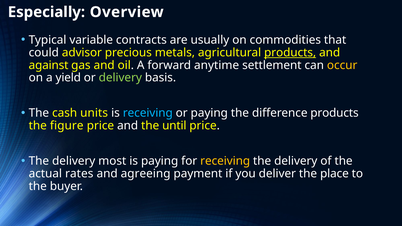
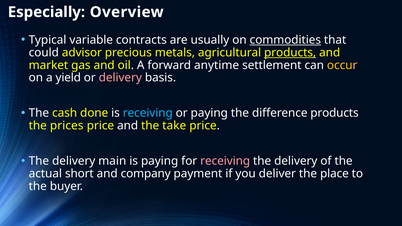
commodities underline: none -> present (285, 40)
against: against -> market (48, 65)
delivery colour: light green -> pink (120, 78)
units: units -> done (94, 113)
figure: figure -> prices (67, 126)
until: until -> take (174, 126)
most: most -> main (112, 161)
receiving colour: yellow -> pink (225, 161)
rates: rates -> short (79, 174)
agreeing: agreeing -> company (146, 174)
